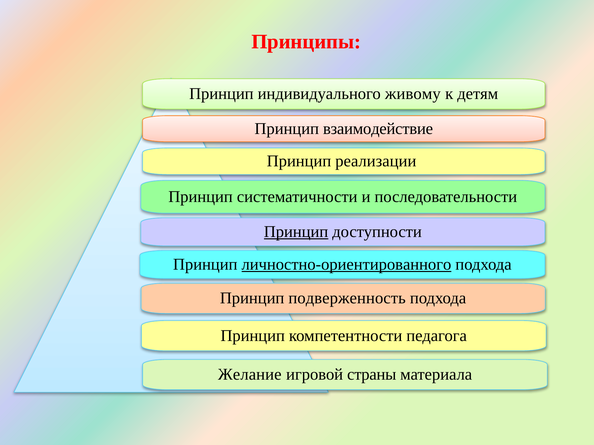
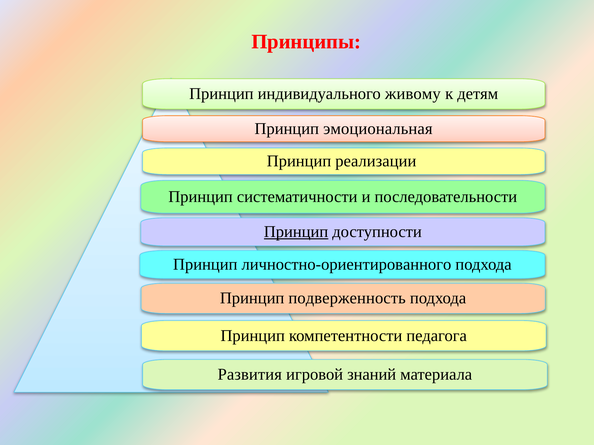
взаимодействие: взаимодействие -> эмоциональная (378, 129)
личностно-ориентированного underline: present -> none (346, 265)
Желание: Желание -> Развития (250, 375)
страны: страны -> знаний (372, 375)
